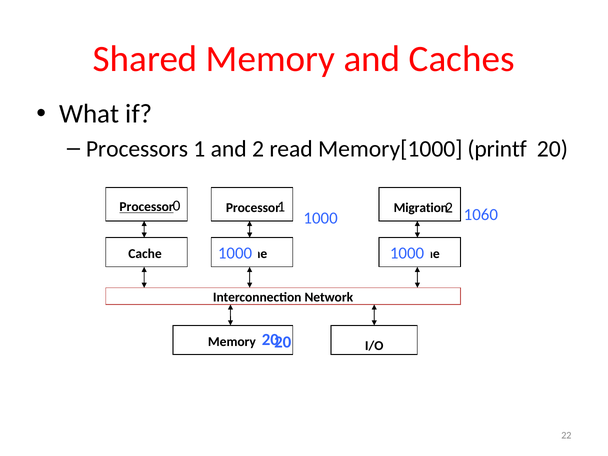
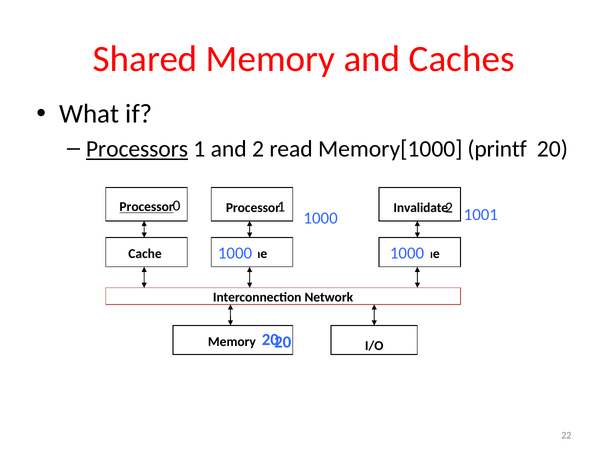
Processors underline: none -> present (137, 149)
Migration: Migration -> Invalidate (421, 208)
1060: 1060 -> 1001 (481, 215)
